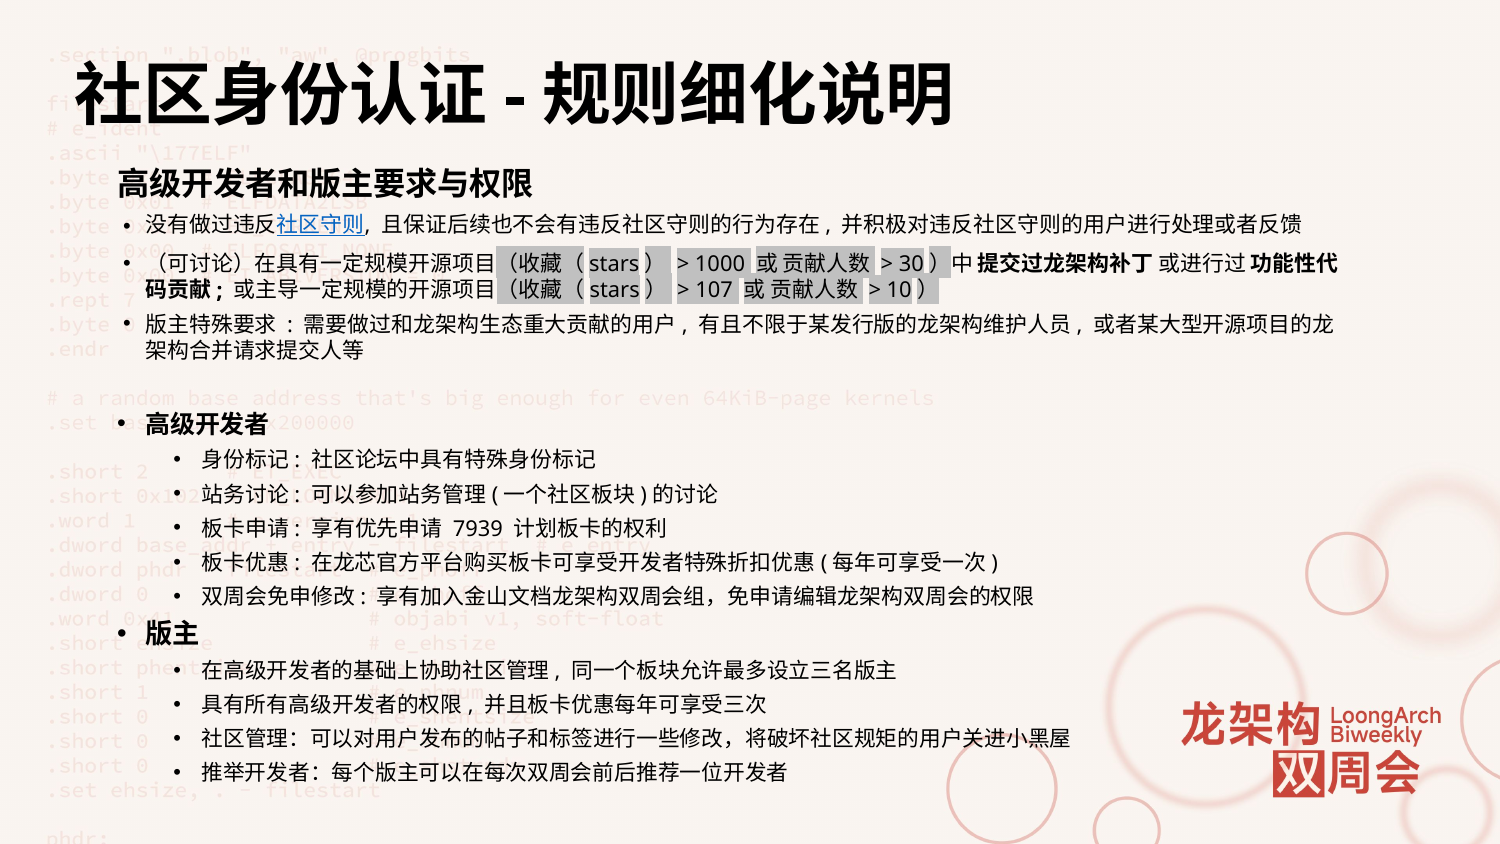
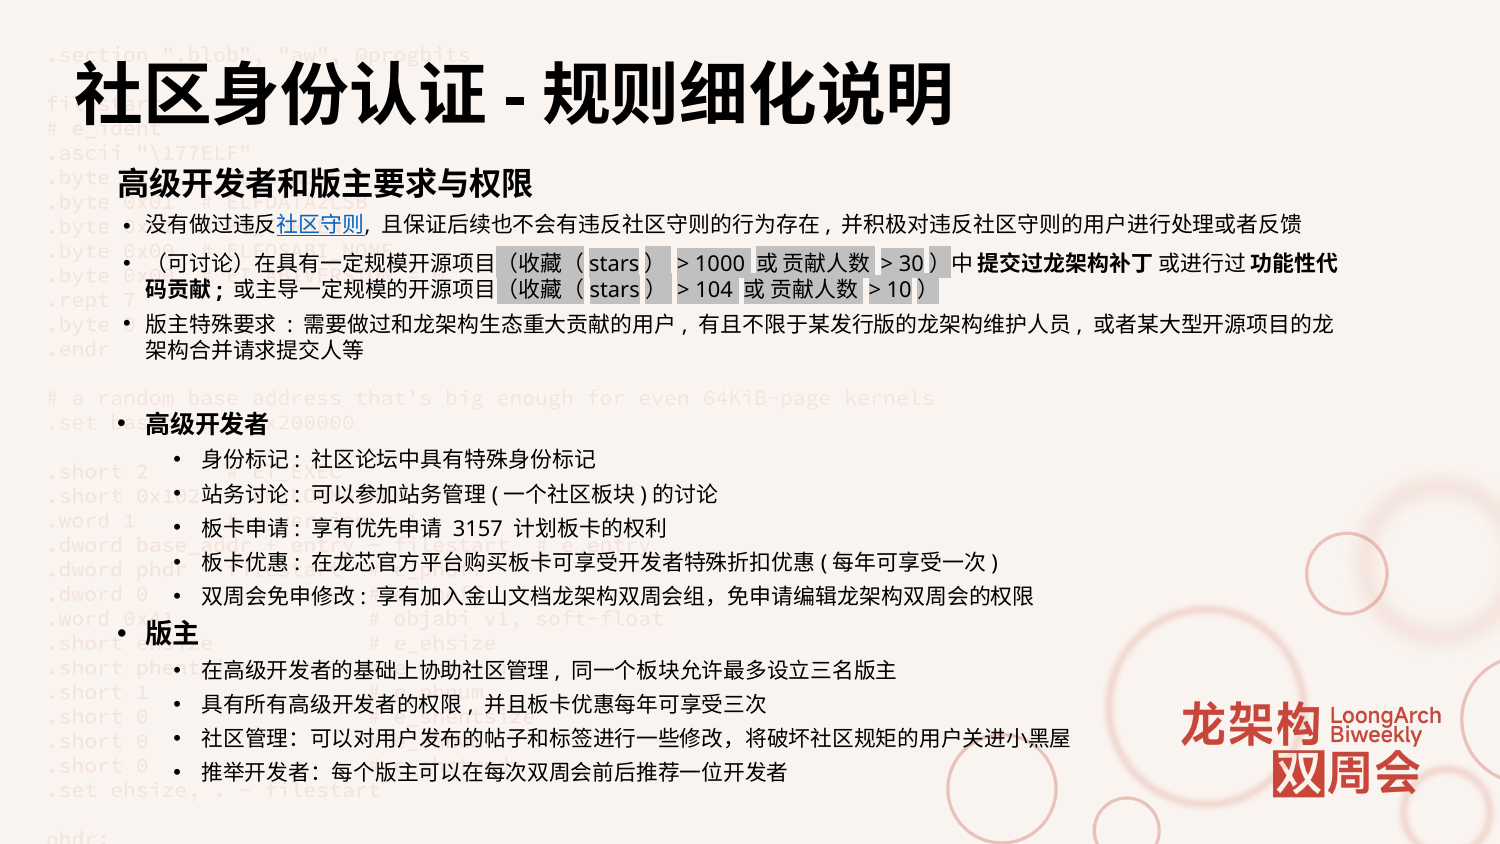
107: 107 -> 104 (714, 291)
7939: 7939 -> 3157 (478, 529)
